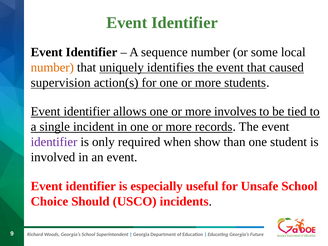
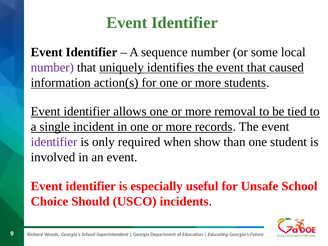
number colour: orange -> purple (52, 67)
supervision: supervision -> information (61, 83)
involves: involves -> removal (235, 111)
